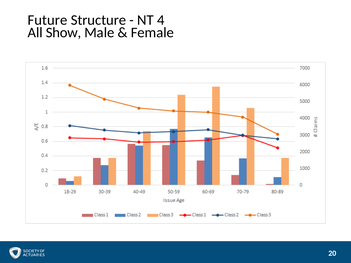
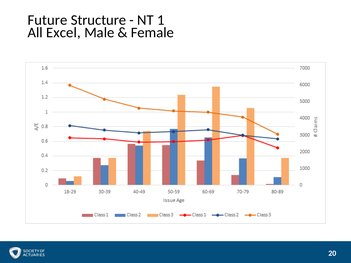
4: 4 -> 1 (161, 20)
Show: Show -> Excel (63, 33)
